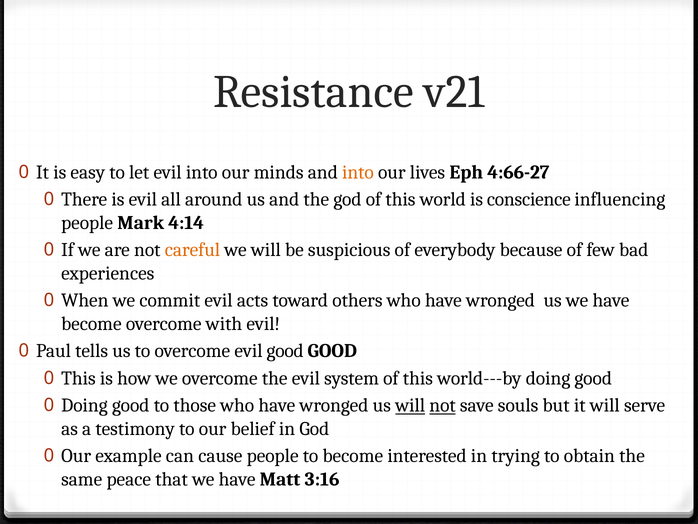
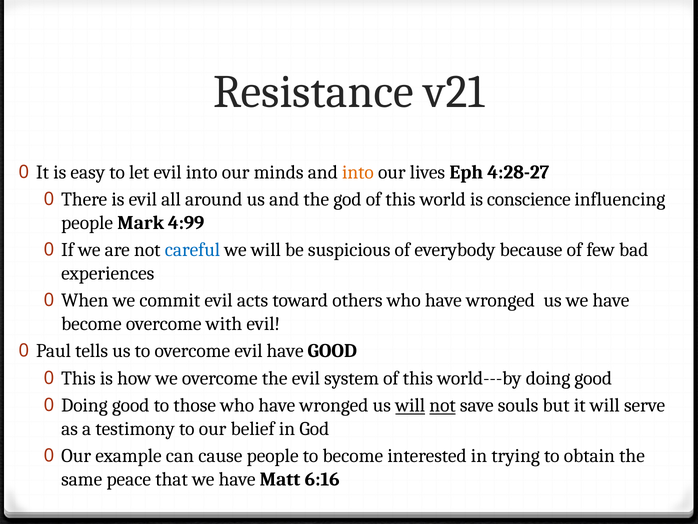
4:66-27: 4:66-27 -> 4:28-27 (518, 172)
4:14: 4:14 -> 4:99 (186, 223)
careful colour: orange -> blue (192, 250)
evil good: good -> have (285, 351)
3:16: 3:16 -> 6:16 (322, 479)
